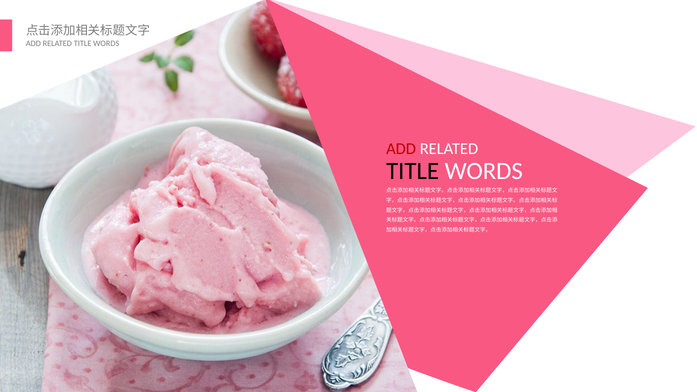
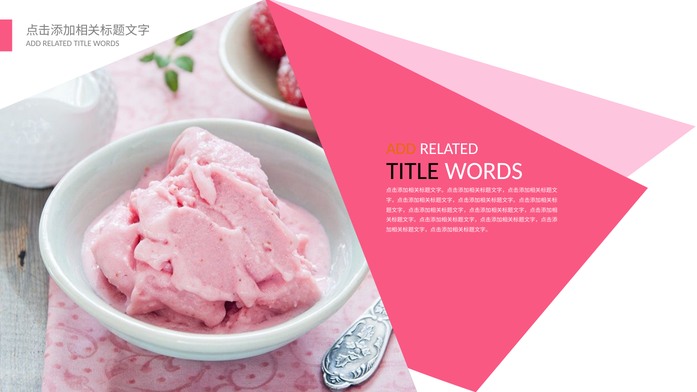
ADD colour: red -> orange (401, 149)
